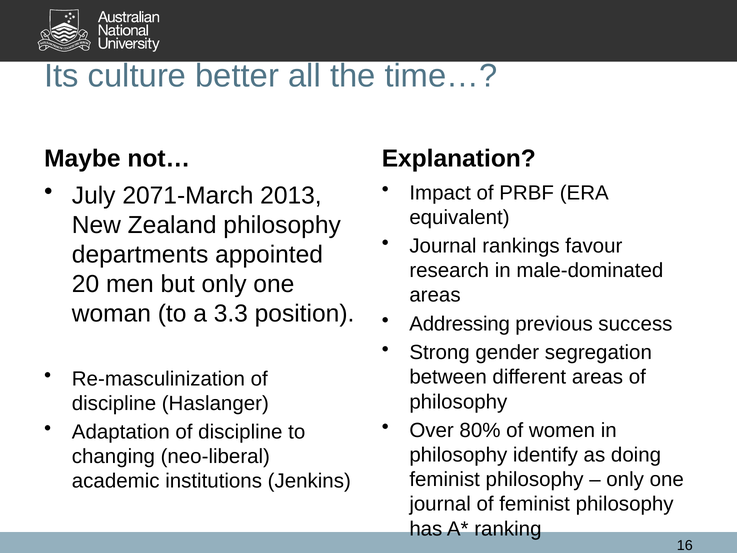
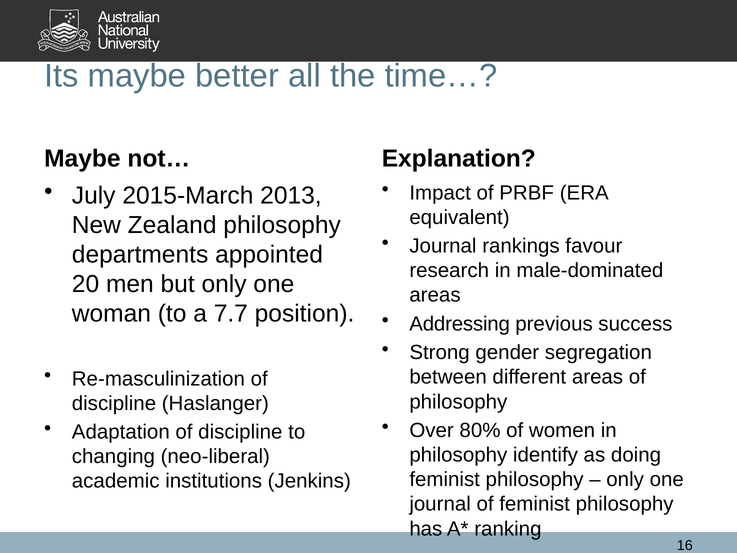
Its culture: culture -> maybe (137, 76)
2071-March: 2071-March -> 2015-March (188, 195)
3.3: 3.3 -> 7.7 (231, 313)
